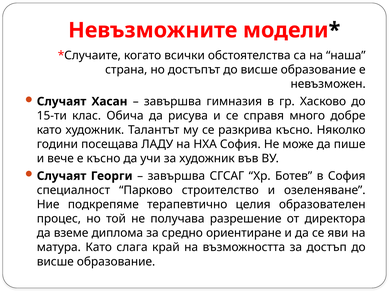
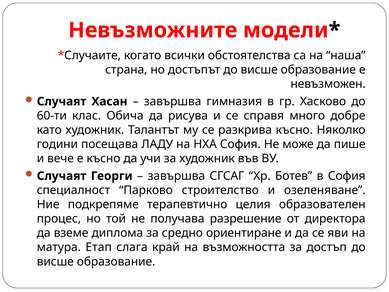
15-ти: 15-ти -> 60-ти (52, 116)
матура Като: Като -> Етап (99, 247)
